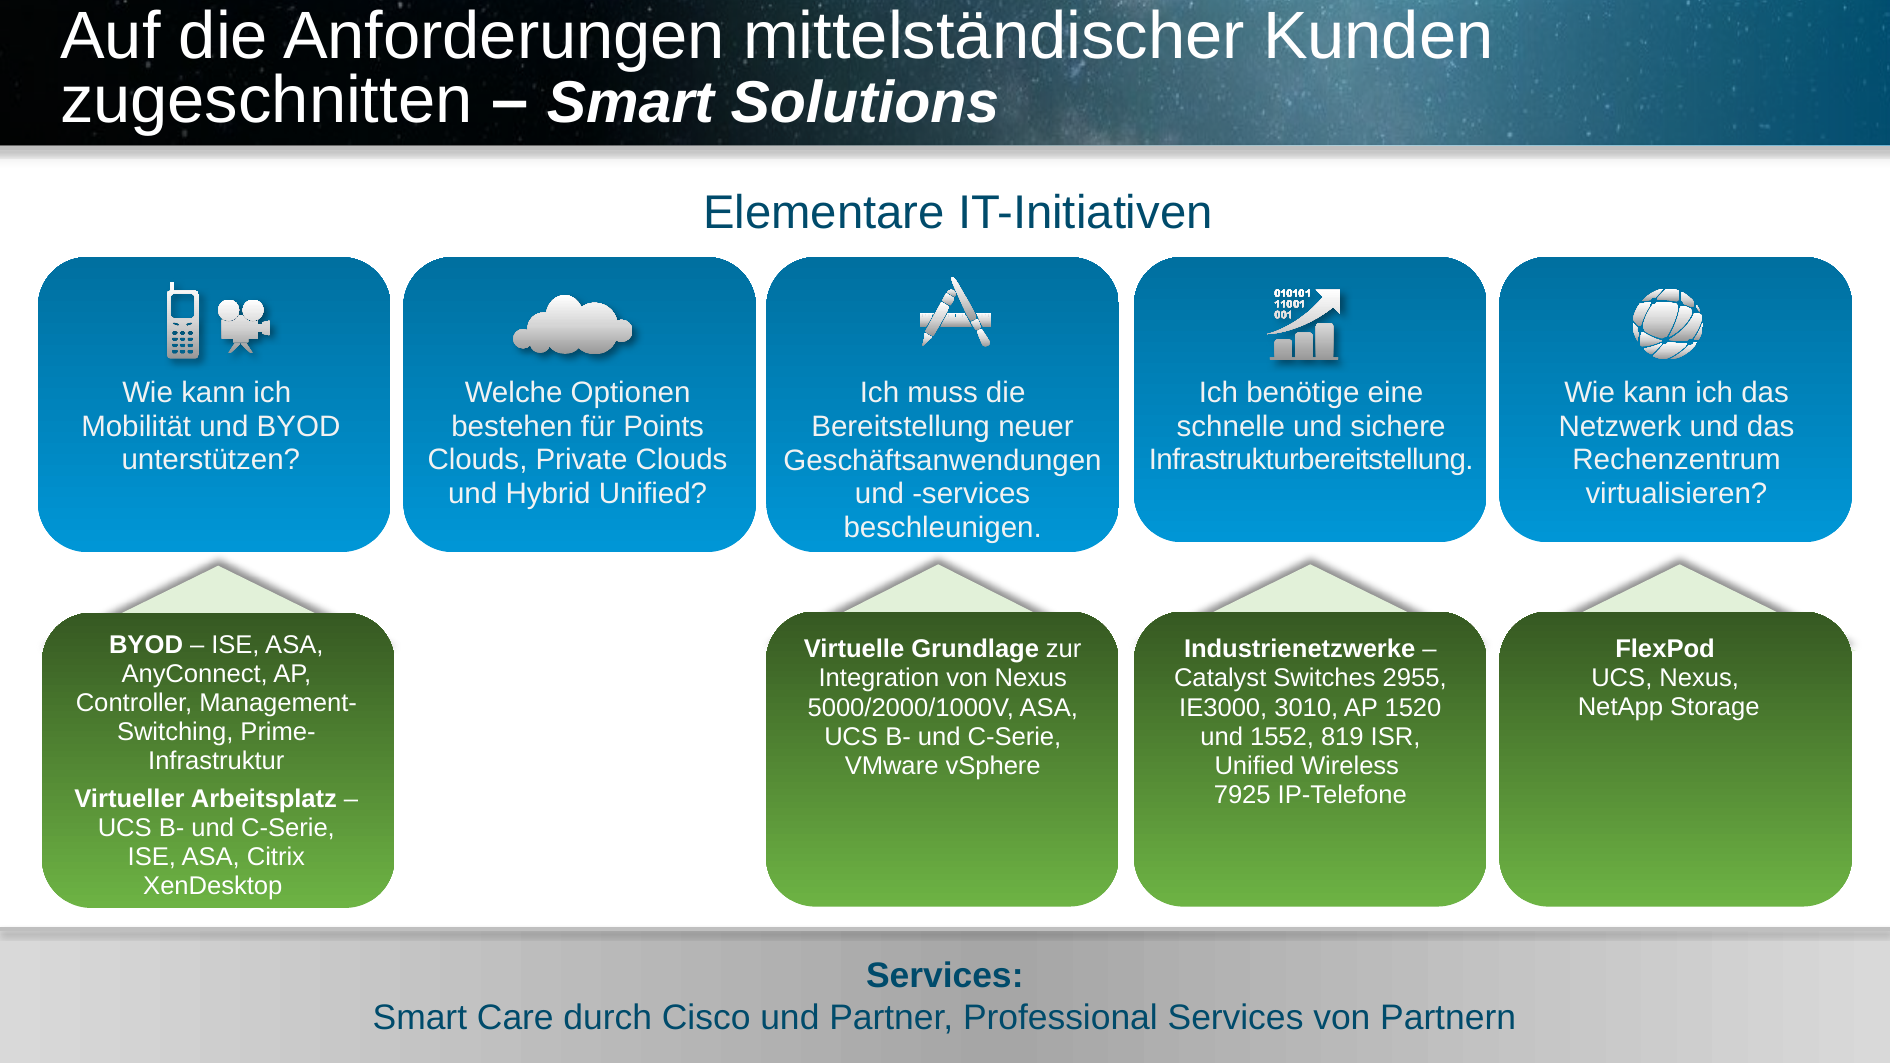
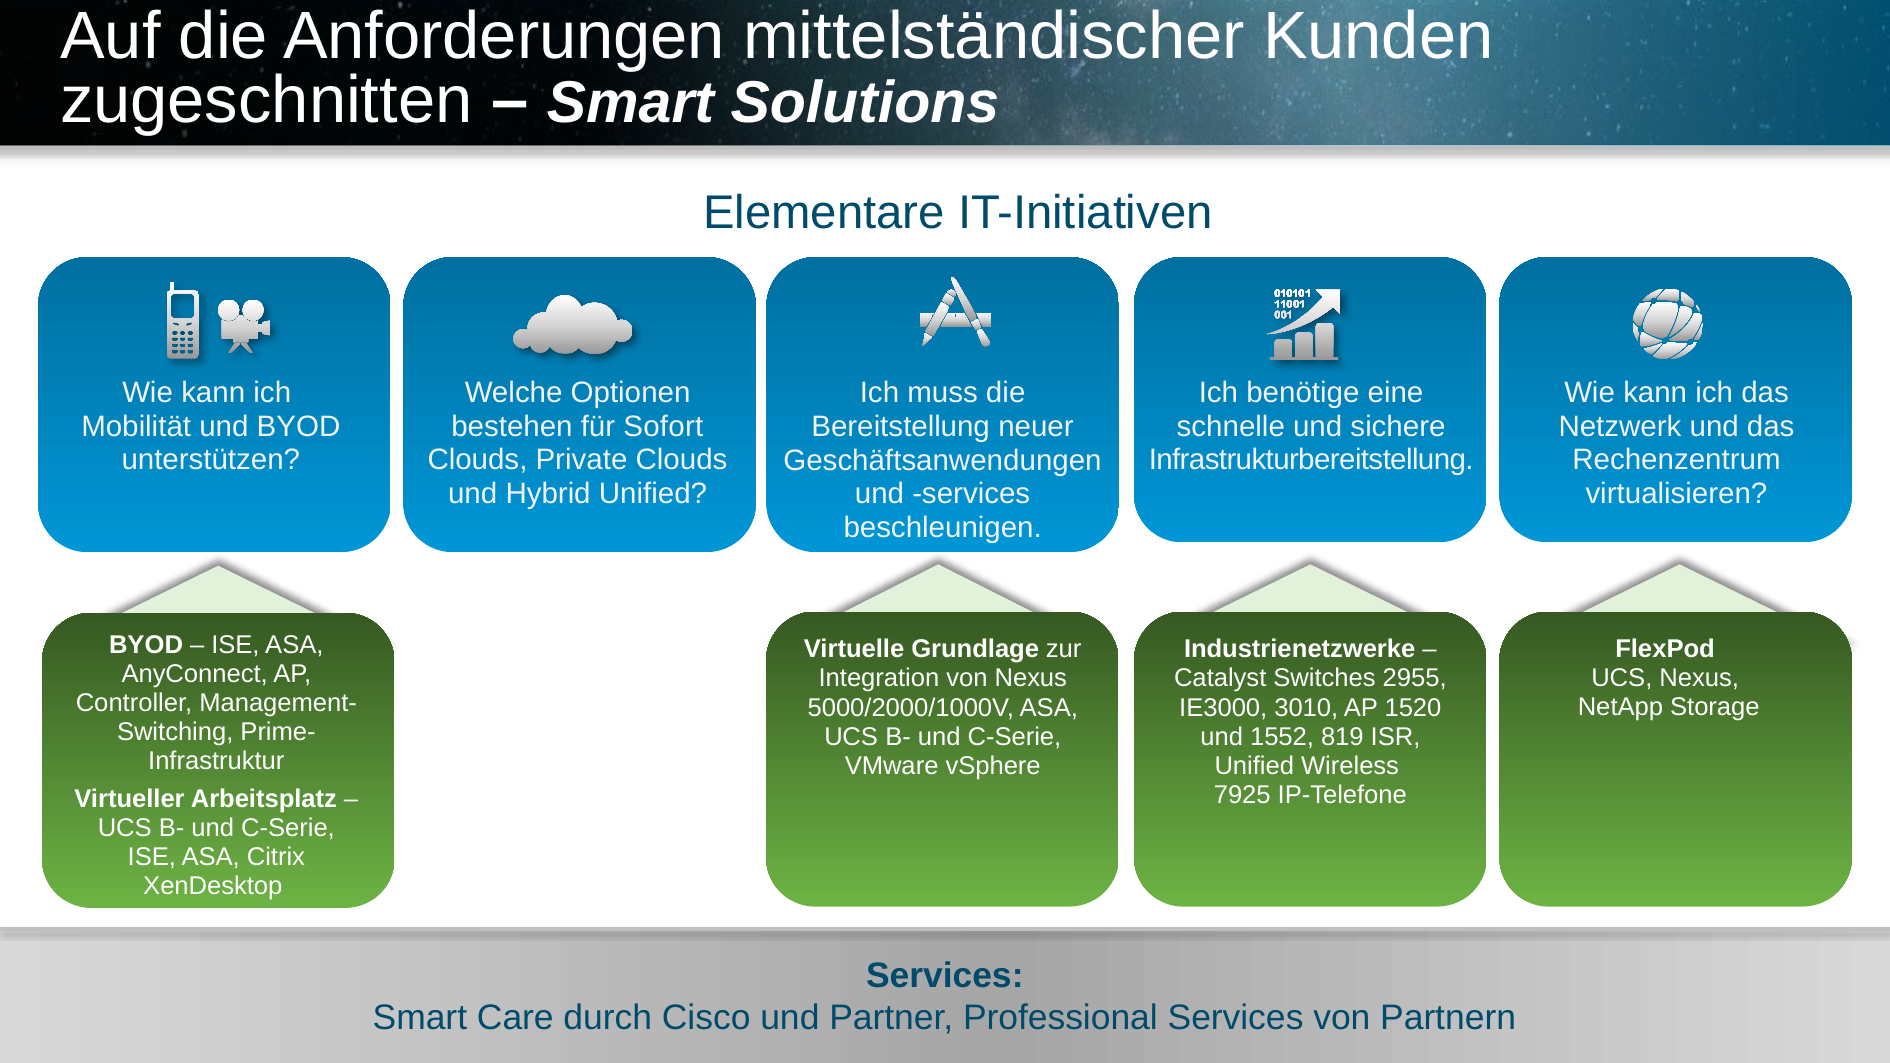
Points: Points -> Sofort (663, 427)
